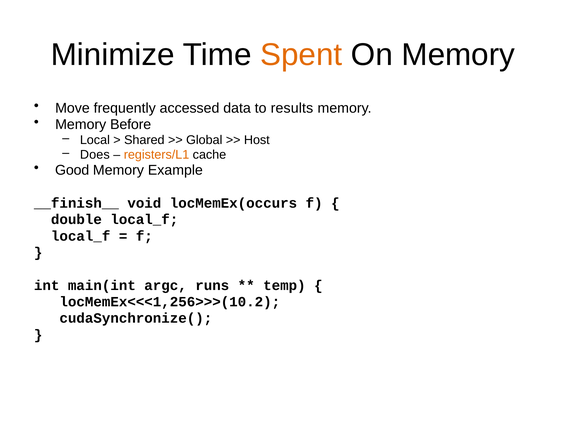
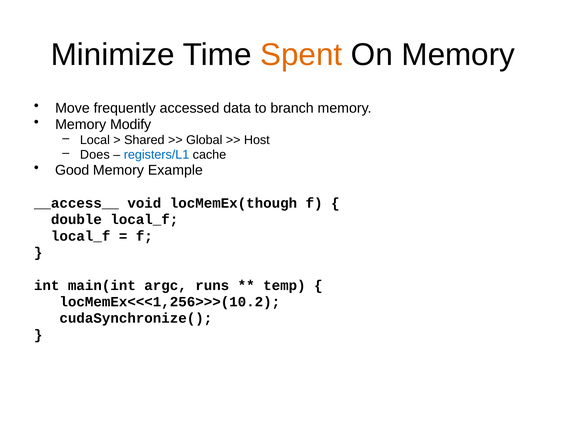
results: results -> branch (292, 108)
Before: Before -> Modify (131, 125)
registers/L1 colour: orange -> blue (157, 155)
__finish__: __finish__ -> __access__ (76, 203)
locMemEx(occurs: locMemEx(occurs -> locMemEx(though (233, 203)
